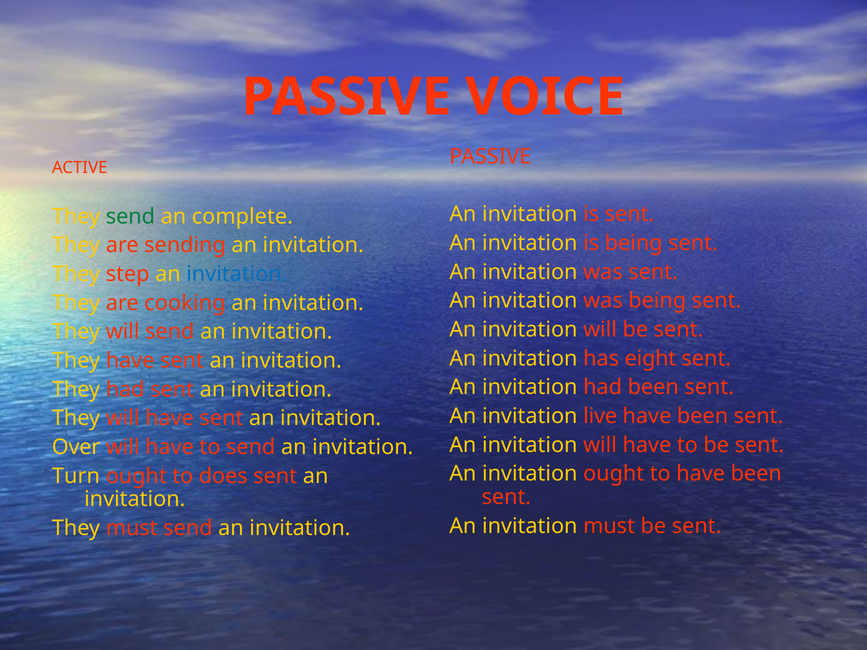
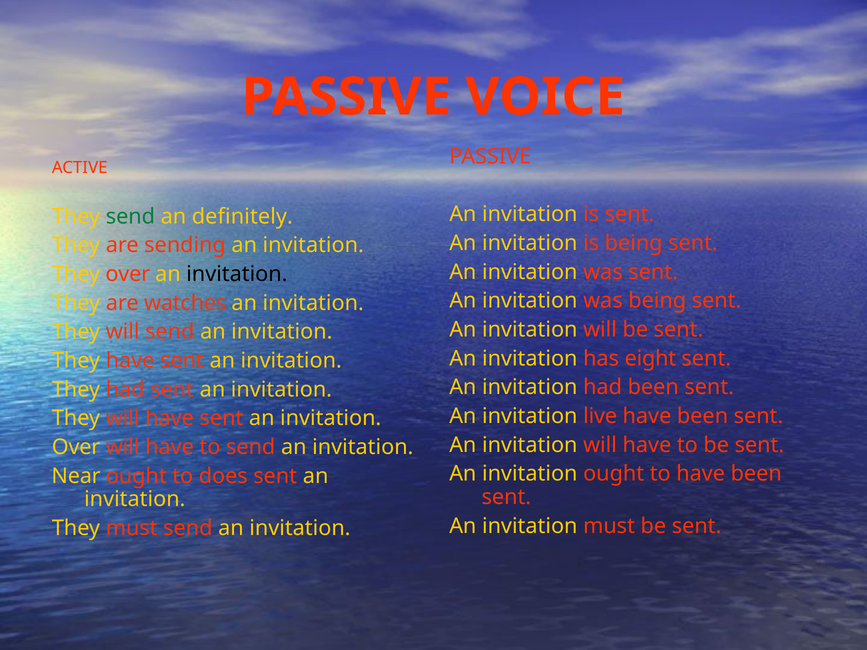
complete: complete -> definitely (242, 216)
They step: step -> over (128, 274)
invitation colour: blue -> black (237, 274)
cooking: cooking -> watches (185, 303)
Turn: Turn -> Near (76, 476)
